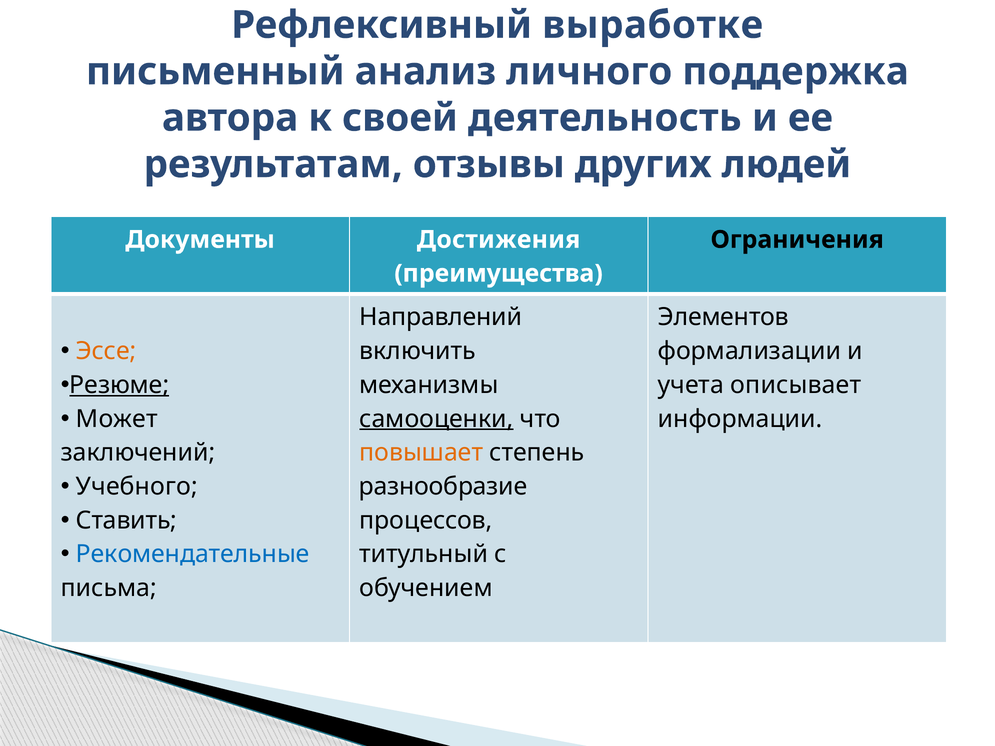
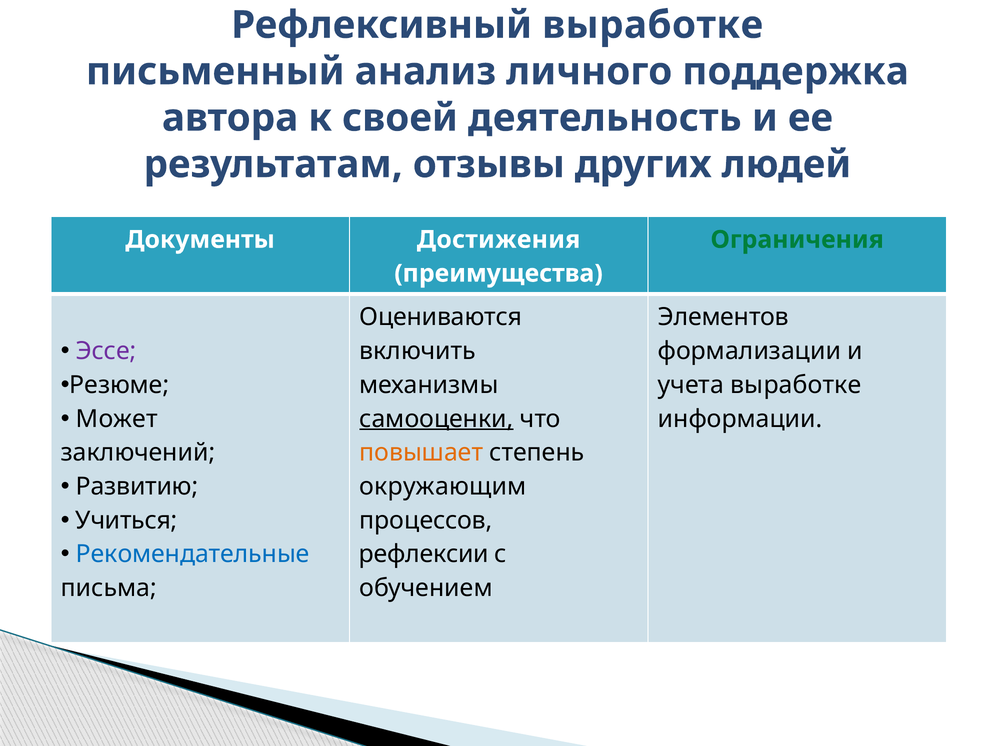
Ограничения colour: black -> green (797, 240)
Направлений: Направлений -> Оцениваются (441, 317)
Эссе colour: orange -> purple (106, 351)
Резюме underline: present -> none (119, 385)
учета описывает: описывает -> выработке (796, 385)
Учебного: Учебного -> Развитию (137, 487)
разнообразие: разнообразие -> окружающим (443, 487)
Ставить: Ставить -> Учиться (126, 520)
титульный: титульный -> рефлексии (424, 554)
